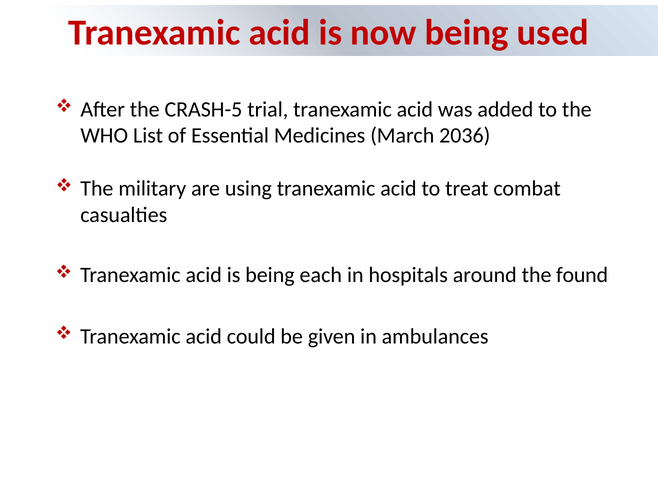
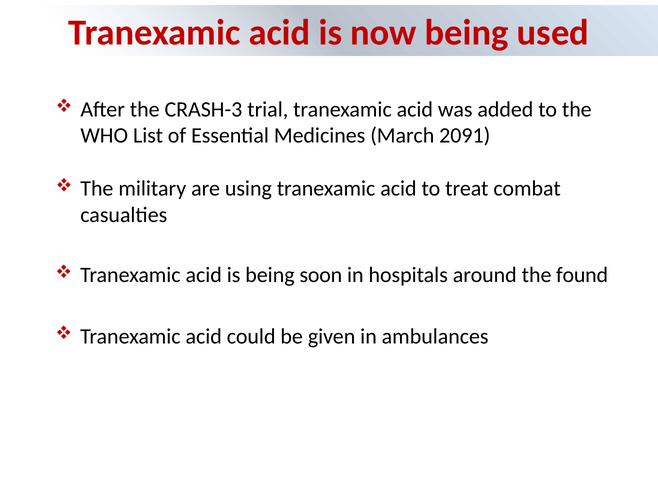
CRASH-5: CRASH-5 -> CRASH-3 (203, 109)
2036: 2036 -> 2091 (465, 135)
each: each -> soon (321, 275)
